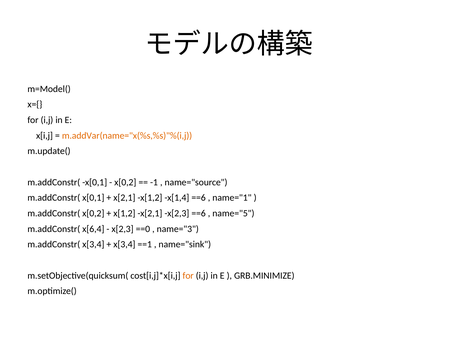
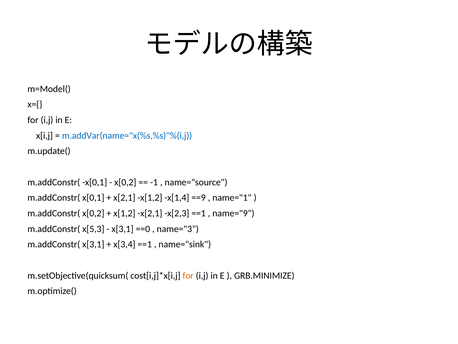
m.addVar(name="x(%s,%s)"%(i,j colour: orange -> blue (127, 135)
x[1,4 ==6: ==6 -> ==9 (199, 198)
x[2,3 ==6: ==6 -> ==1 (199, 213)
name="5: name="5 -> name="9 (233, 213)
x[6,4: x[6,4 -> x[5,3 (93, 229)
x[2,3: x[2,3 -> x[3,1 (123, 229)
m.addConstr( x[3,4: x[3,4 -> x[3,1 (93, 244)
